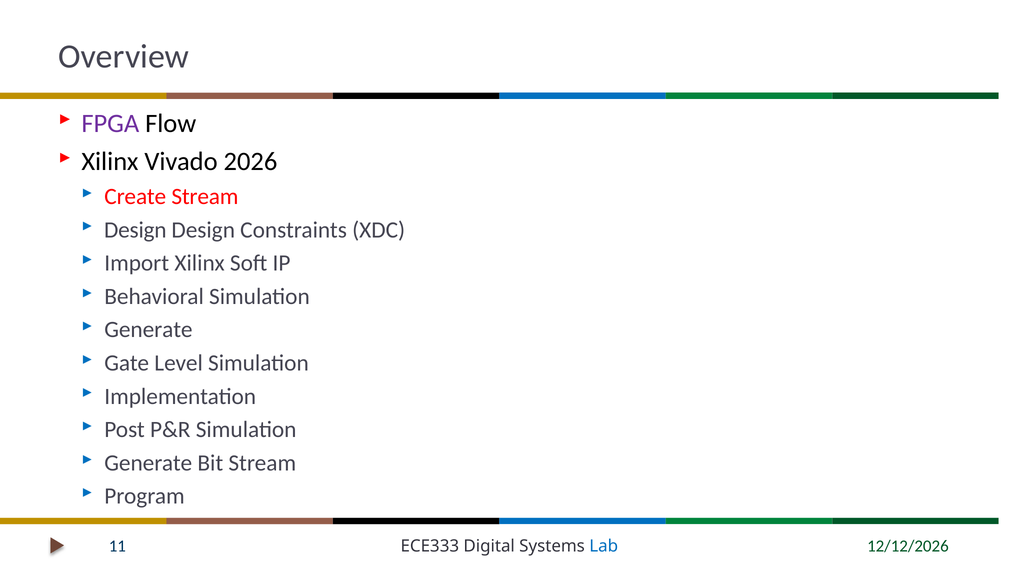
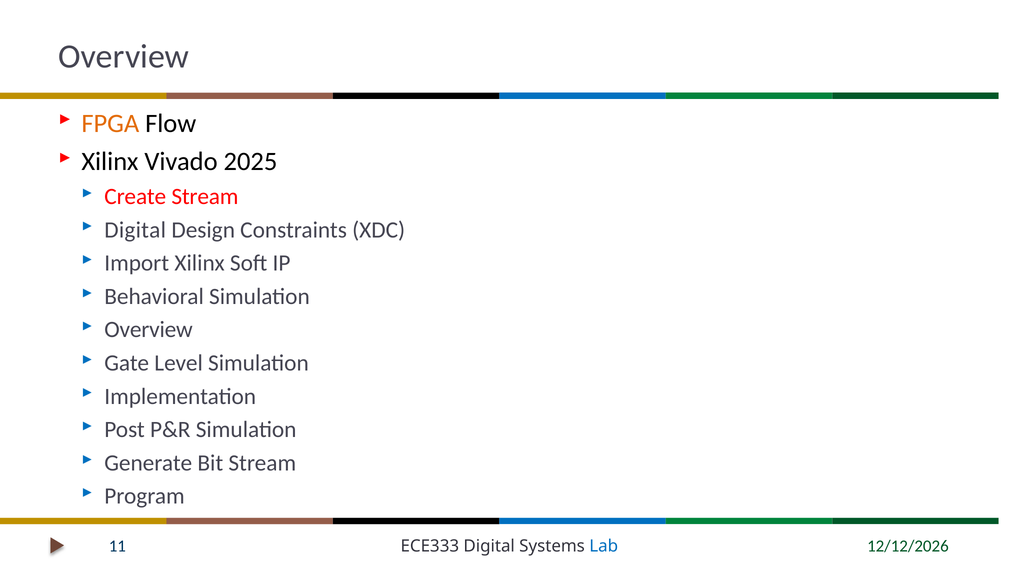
FPGA colour: purple -> orange (110, 123)
2026: 2026 -> 2025 (250, 162)
Design: Design -> Digital (135, 230)
Generate: Generate -> Overview (149, 330)
